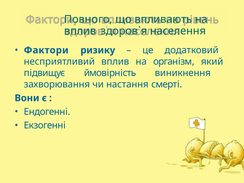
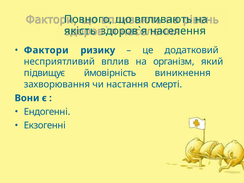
вплив: вплив -> якість (80, 31)
